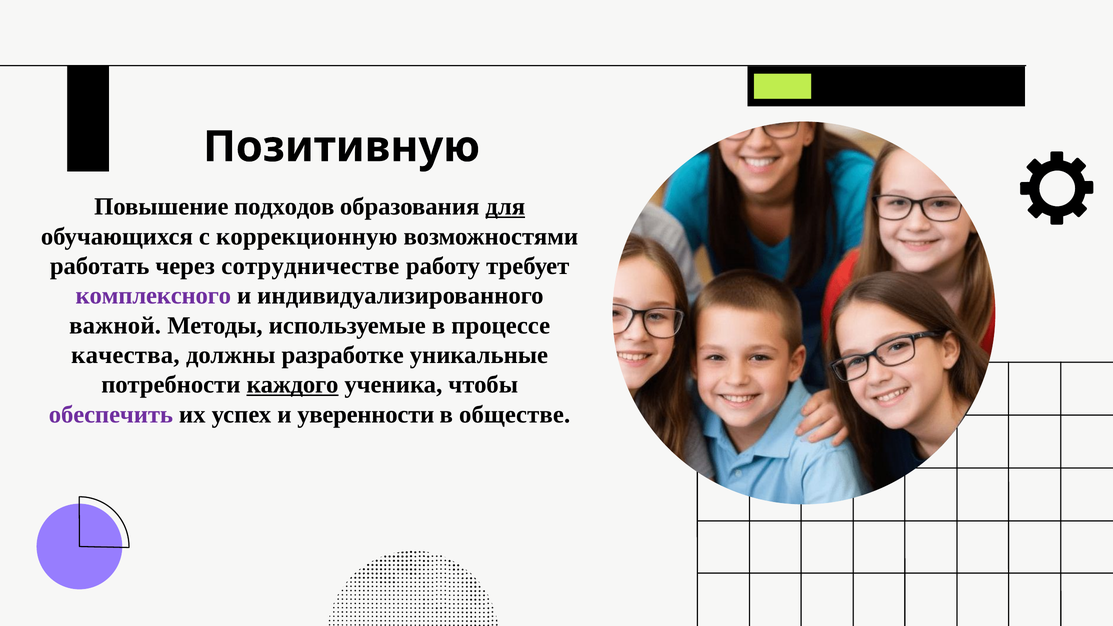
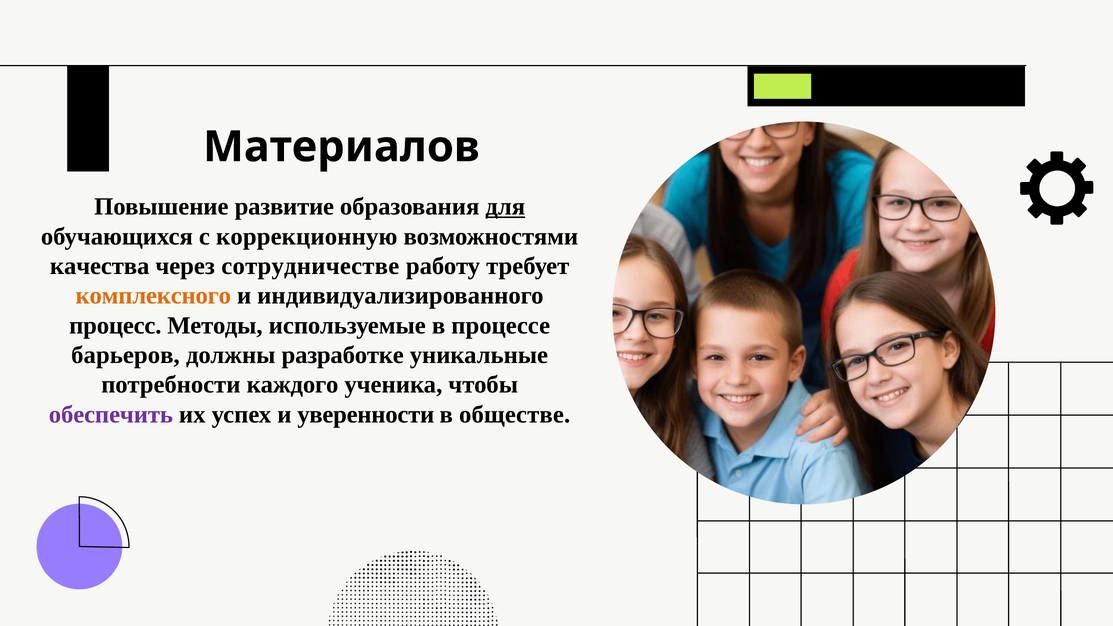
Позитивную: Позитивную -> Материалов (341, 147)
подходов: подходов -> развитие (284, 207)
работать: работать -> качества (100, 266)
комплексного colour: purple -> orange (153, 296)
важной: важной -> процесс (115, 326)
качества: качества -> барьеров (125, 355)
каждого underline: present -> none (293, 385)
